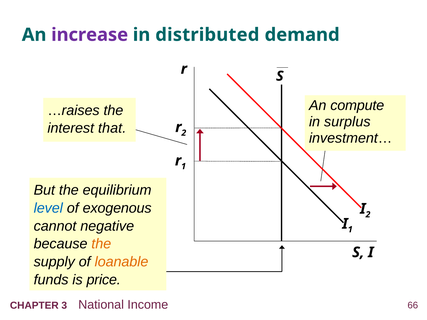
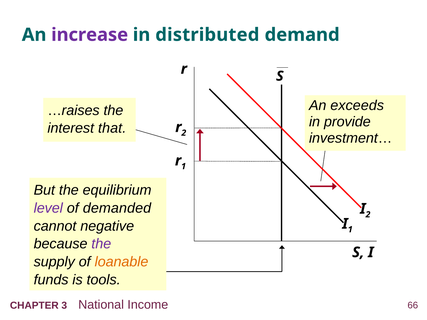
compute: compute -> exceeds (357, 106)
surplus: surplus -> provide (347, 122)
level colour: blue -> purple (48, 208)
exogenous: exogenous -> demanded (117, 208)
the colour: orange -> purple (101, 244)
price: price -> tools (104, 280)
